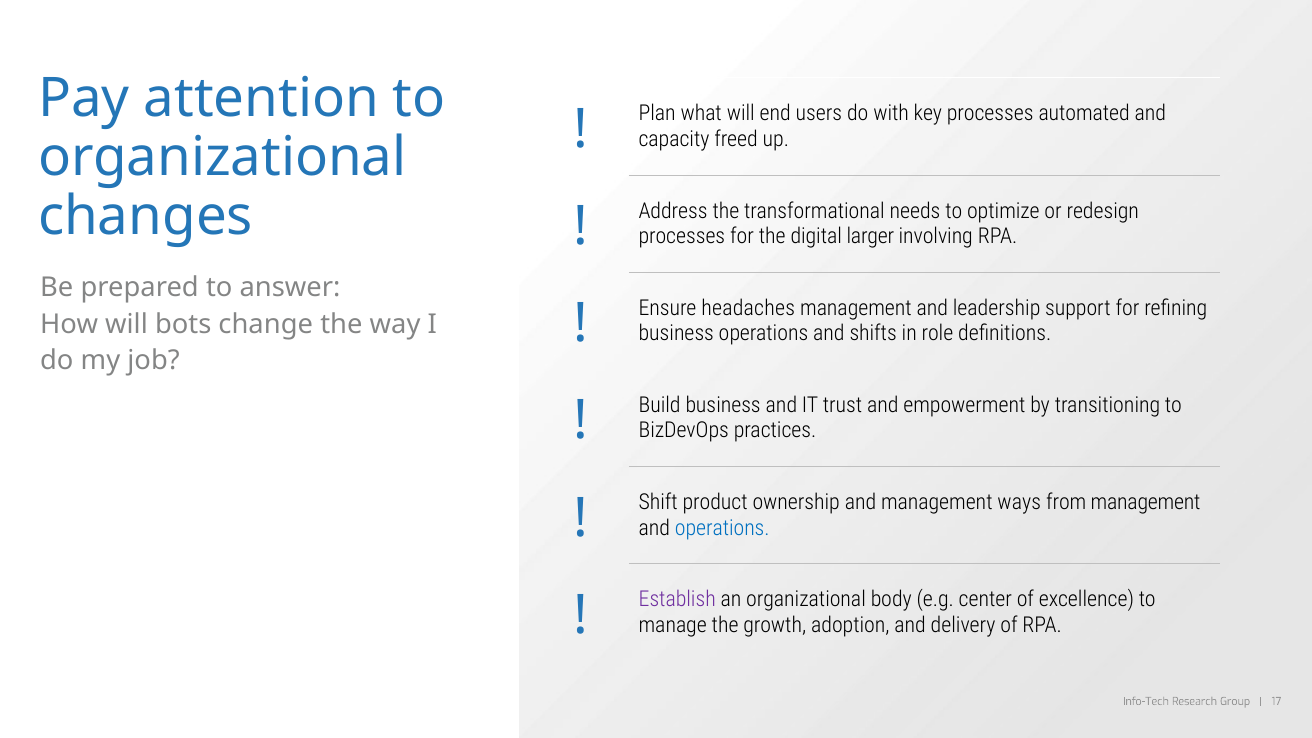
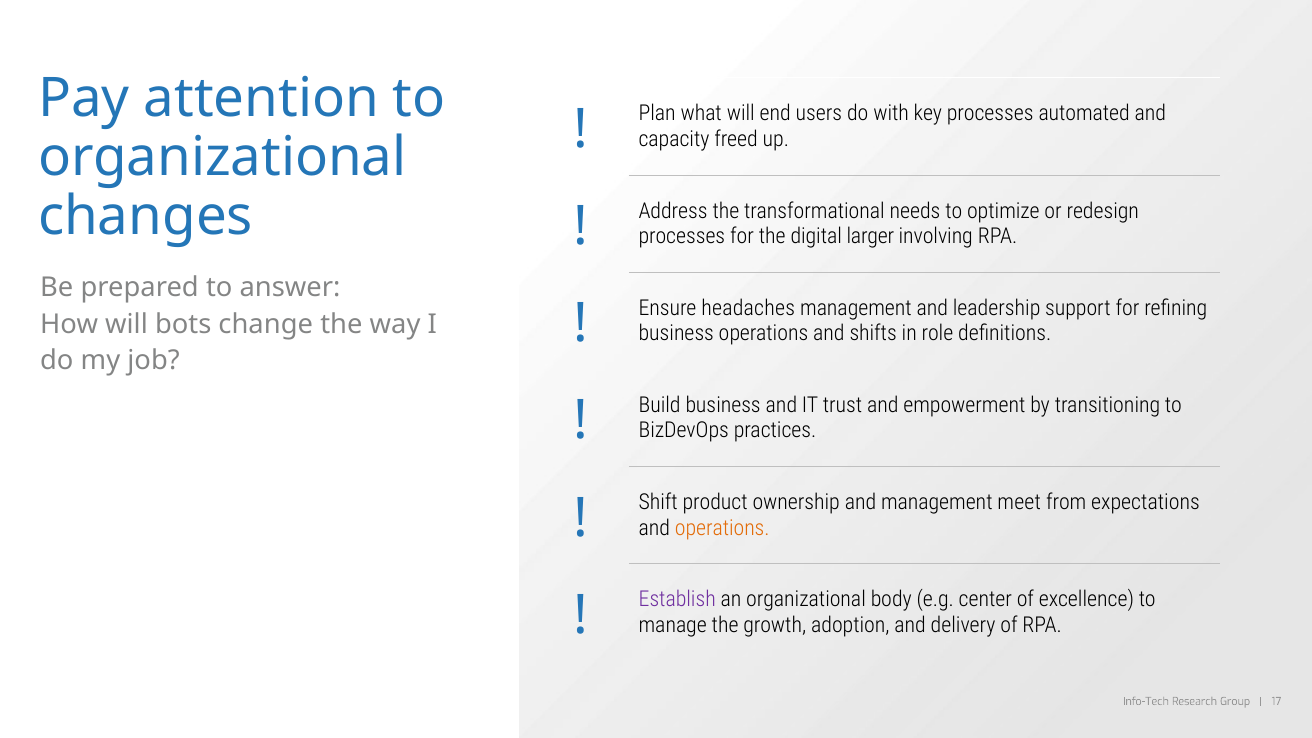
ways: ways -> meet (1019, 502)
from management: management -> expectations (1145, 502)
operations colour: blue -> orange (722, 528)
